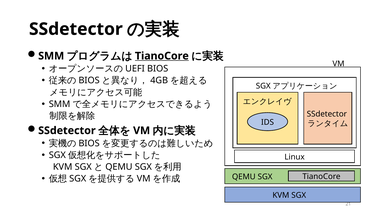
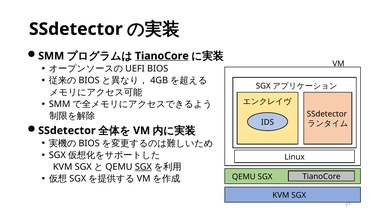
SGX underline: none -> present (143, 167)
